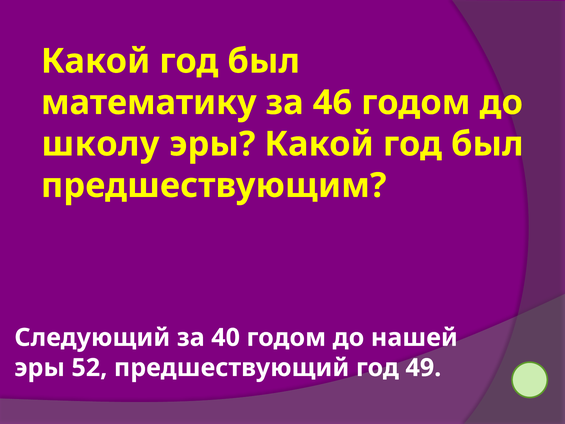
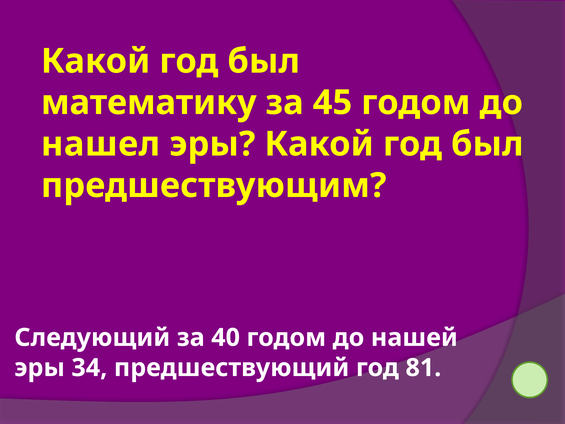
46: 46 -> 45 (332, 103)
школу: школу -> нашел (100, 144)
52: 52 -> 34 (89, 368)
49: 49 -> 81 (423, 368)
